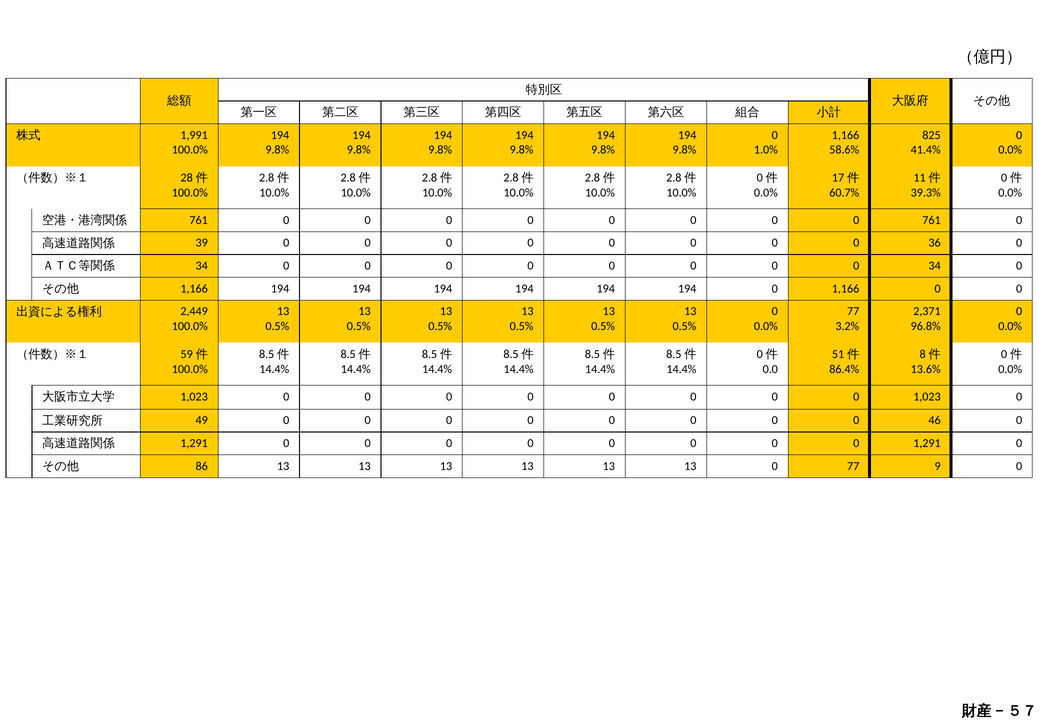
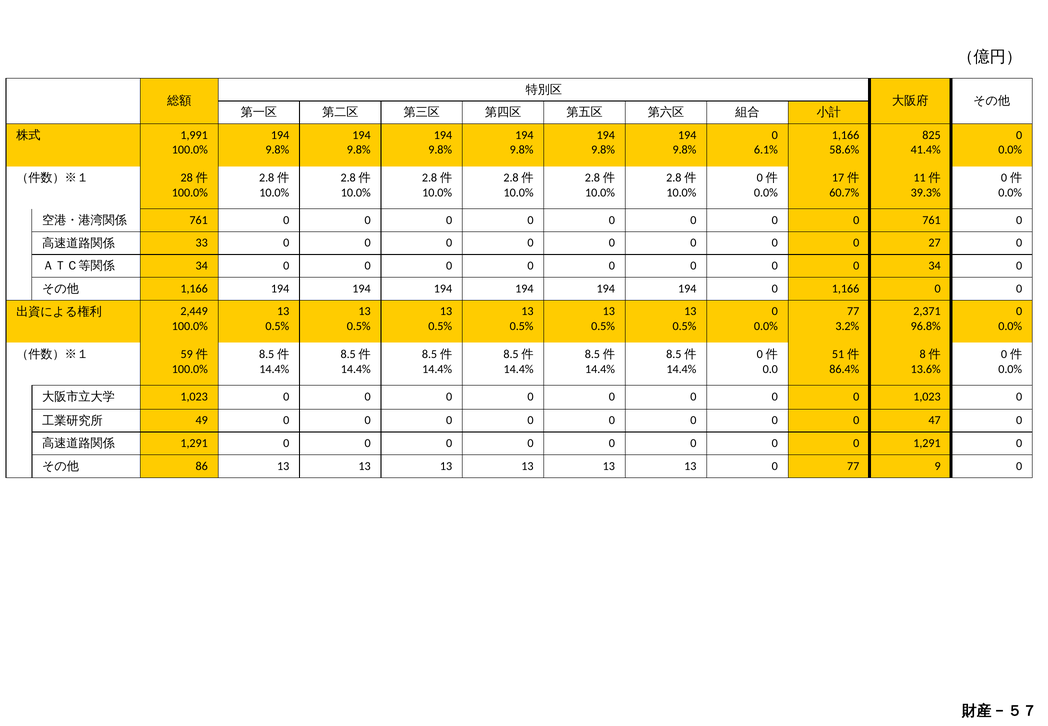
1.0%: 1.0% -> 6.1% (766, 150)
39: 39 -> 33 (202, 243)
36: 36 -> 27 (935, 243)
46: 46 -> 47 (935, 420)
